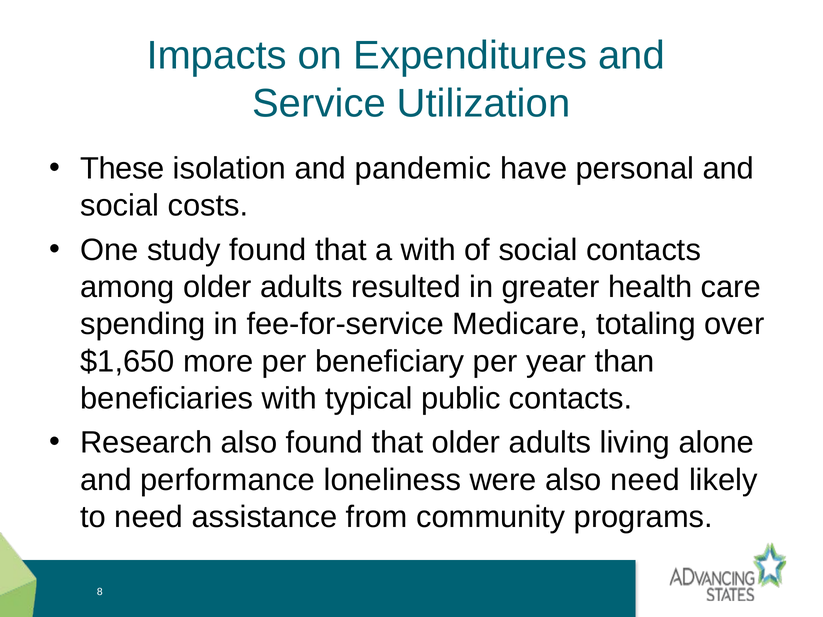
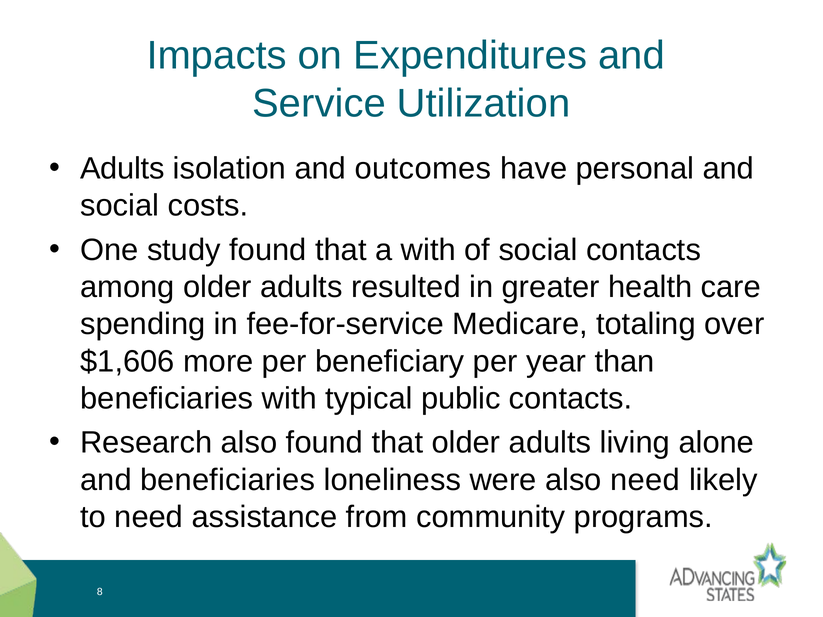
These: These -> Adults (122, 169)
pandemic: pandemic -> outcomes (423, 169)
$1,650: $1,650 -> $1,606 (127, 361)
and performance: performance -> beneficiaries (228, 480)
